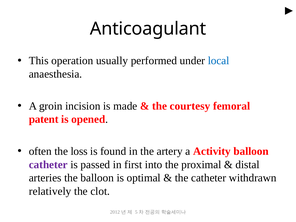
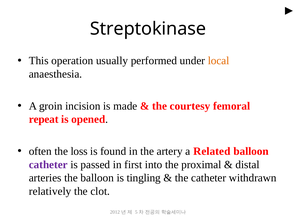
Anticoagulant: Anticoagulant -> Streptokinase (148, 29)
local colour: blue -> orange (219, 61)
patent: patent -> repeat (44, 119)
Activity: Activity -> Related (212, 151)
optimal: optimal -> tingling (144, 178)
